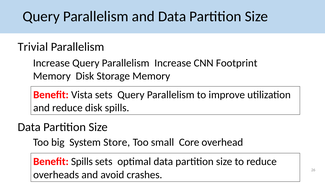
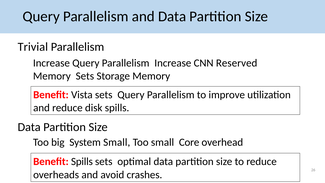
Footprint: Footprint -> Reserved (237, 63)
Disk: Disk -> Sets (85, 76)
System Store: Store -> Small (117, 142)
